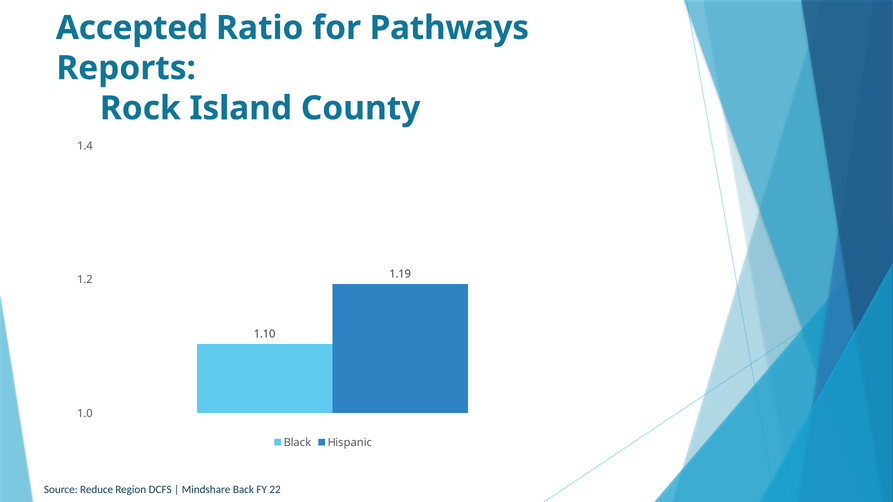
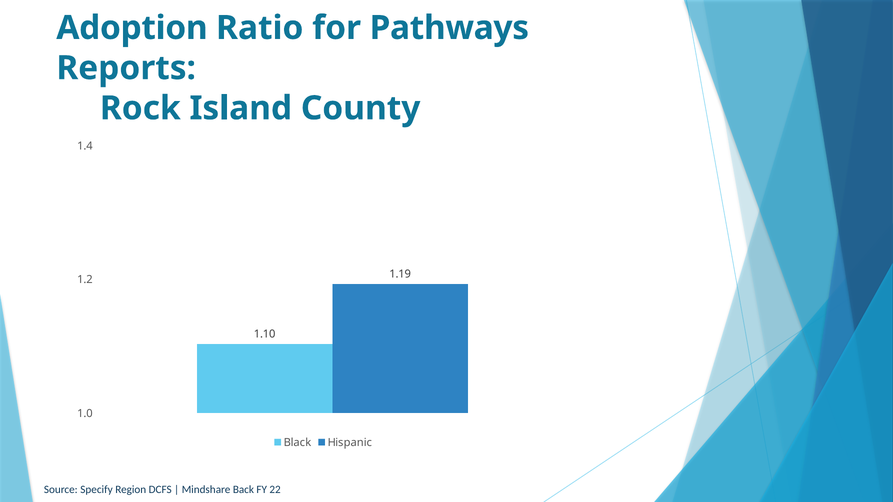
Accepted: Accepted -> Adoption (132, 28)
Reduce: Reduce -> Specify (96, 490)
